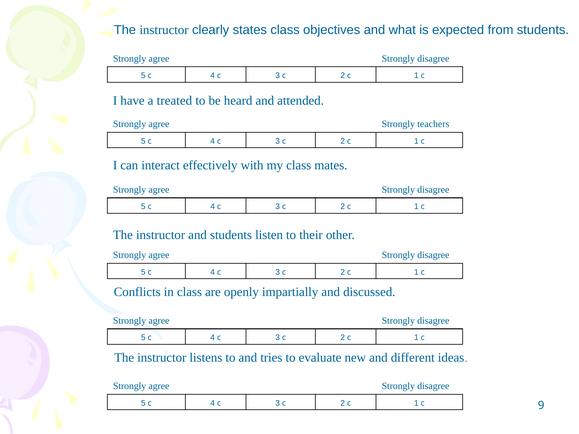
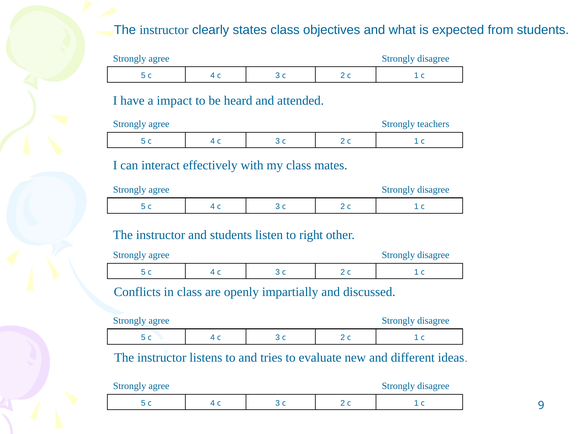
treated: treated -> impact (174, 101)
their: their -> right (311, 235)
